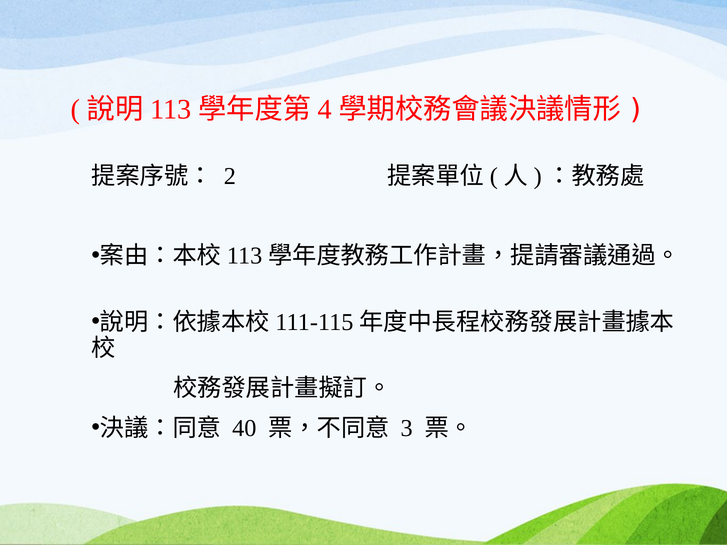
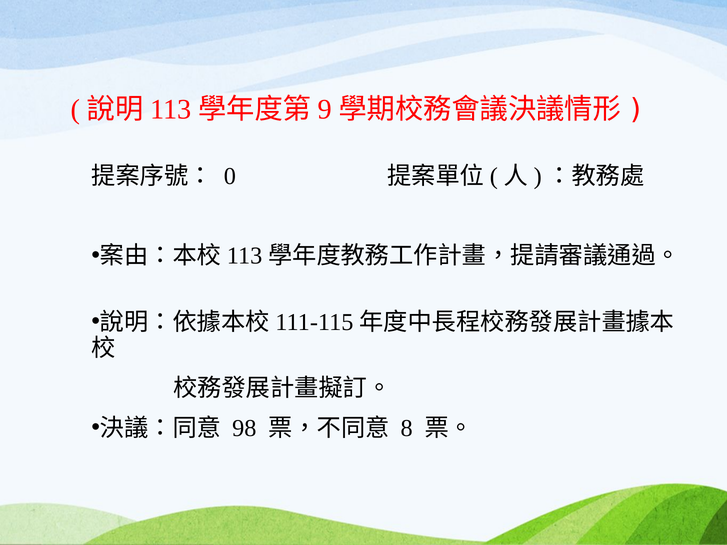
4: 4 -> 9 (325, 109)
2: 2 -> 0 (230, 176)
40: 40 -> 98 (244, 428)
3: 3 -> 8 (407, 428)
